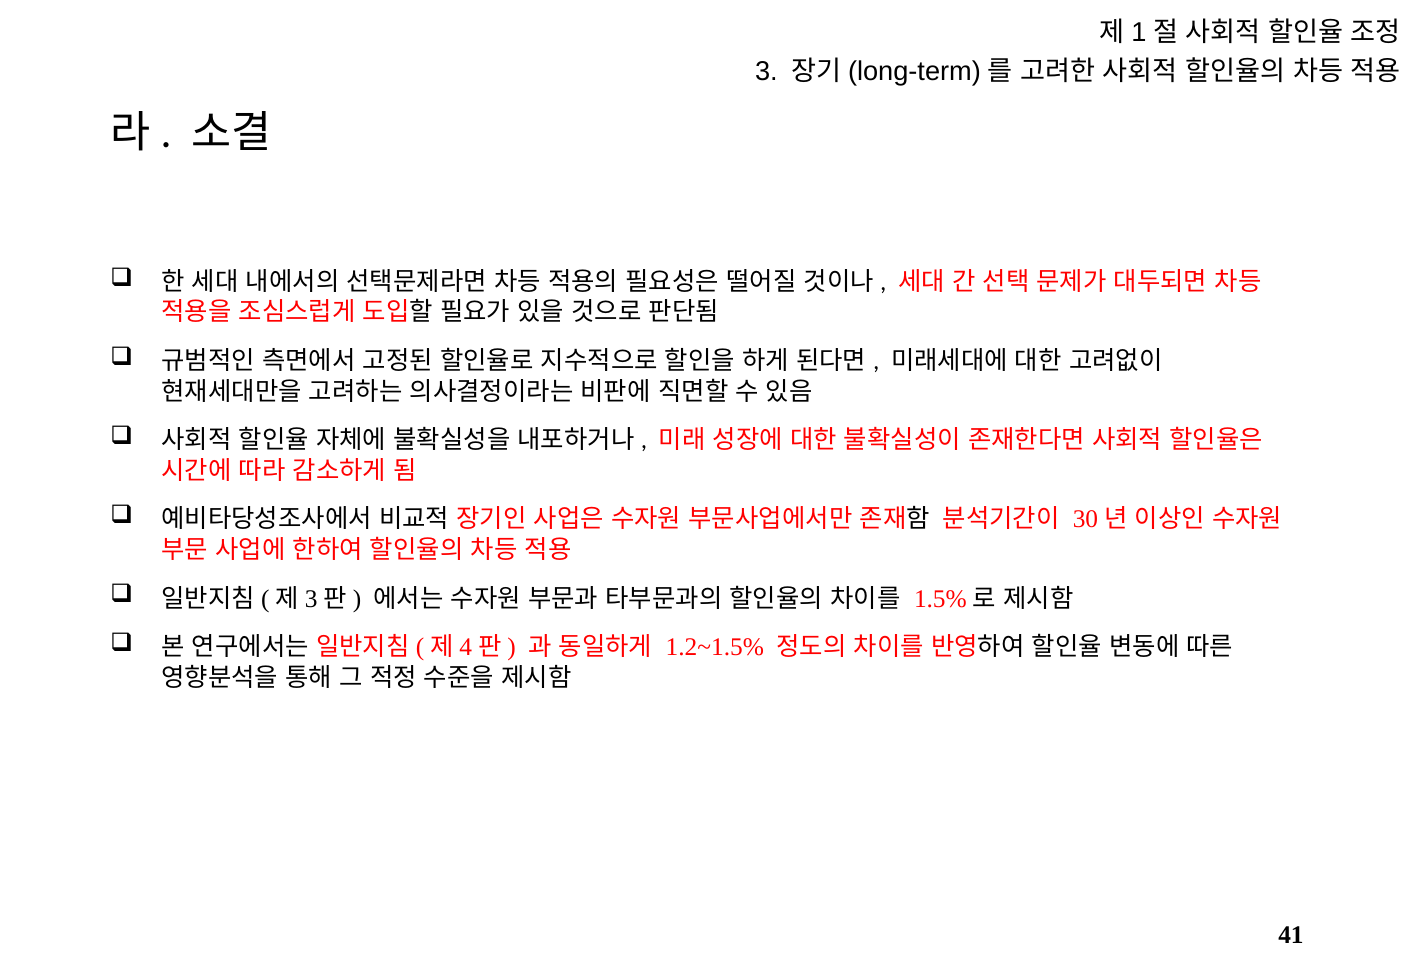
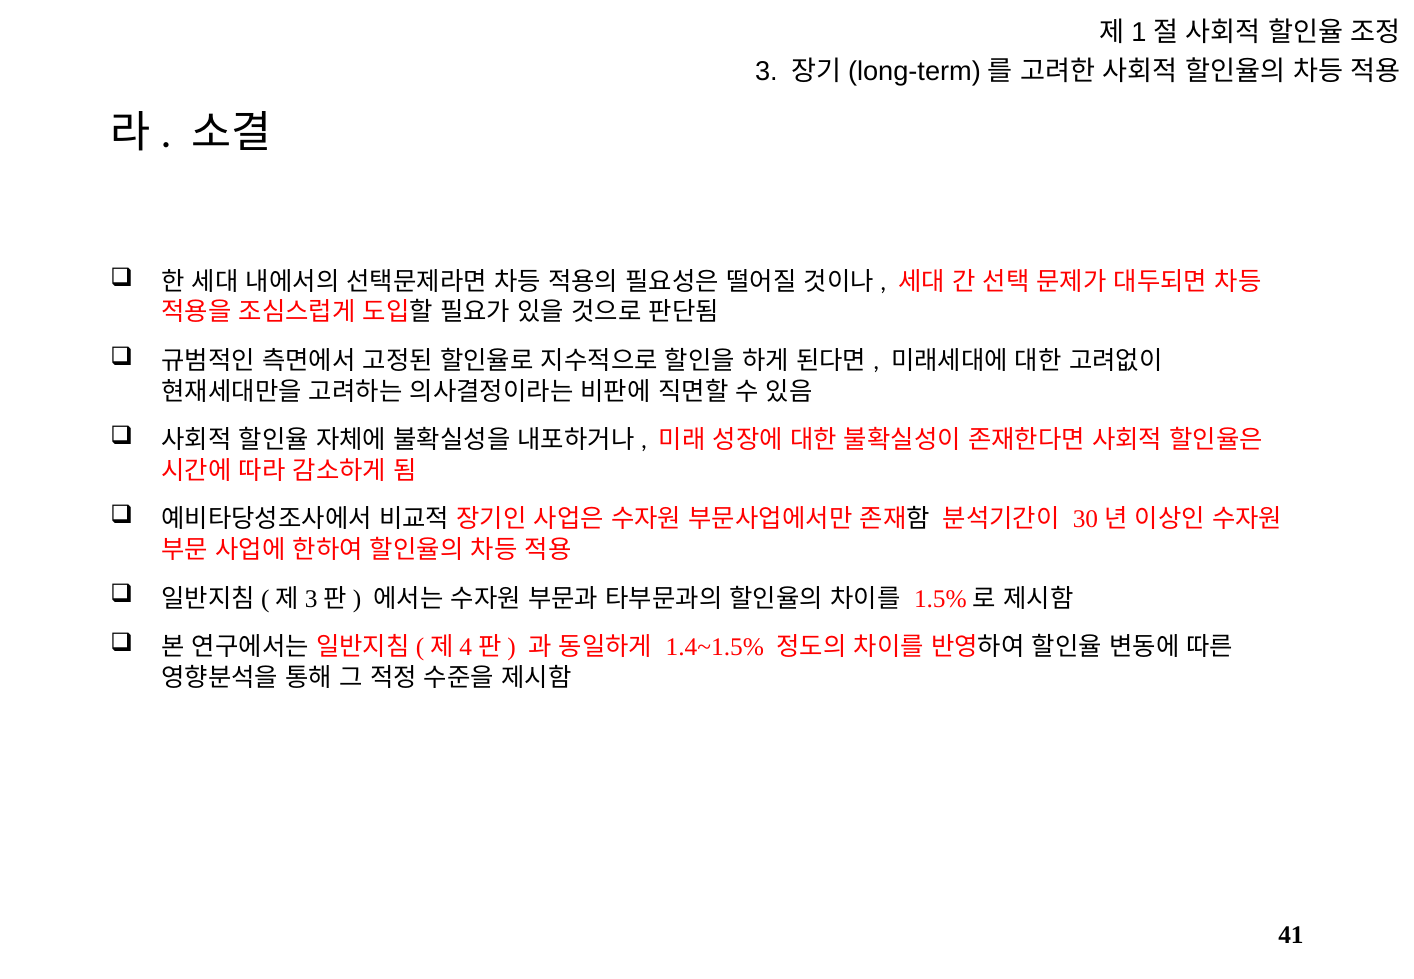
1.2~1.5%: 1.2~1.5% -> 1.4~1.5% (715, 647)
